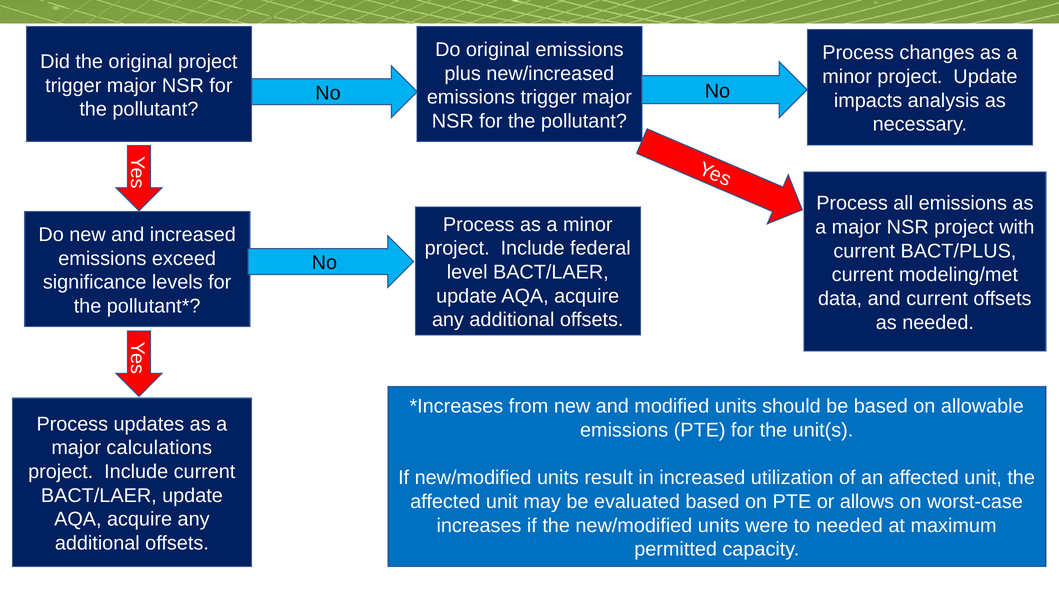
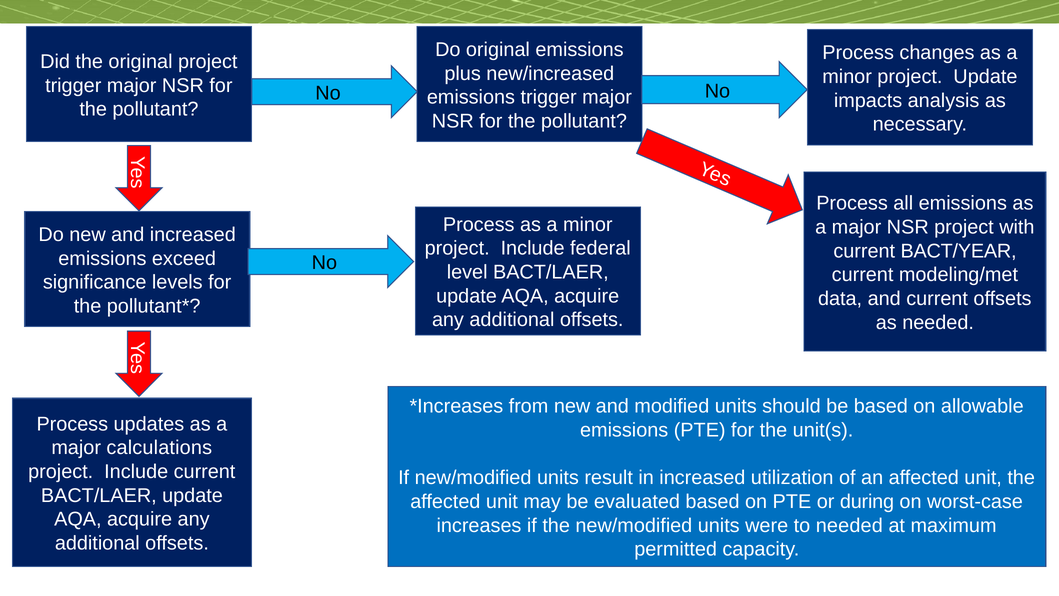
BACT/PLUS: BACT/PLUS -> BACT/YEAR (959, 251)
allows: allows -> during (867, 501)
